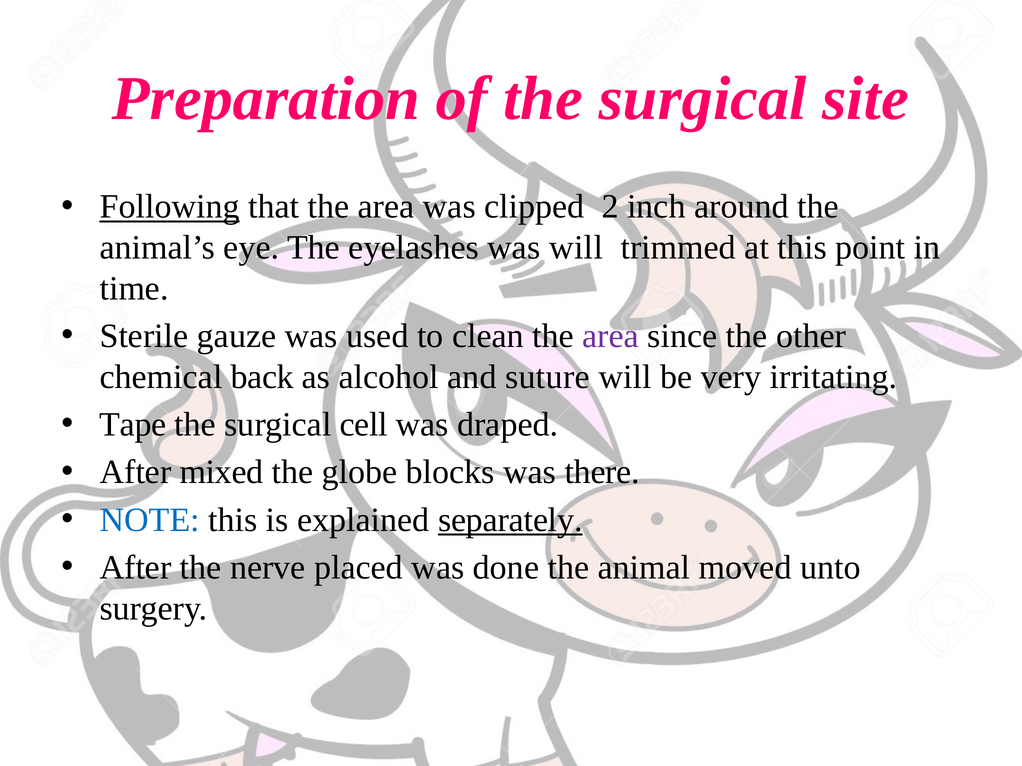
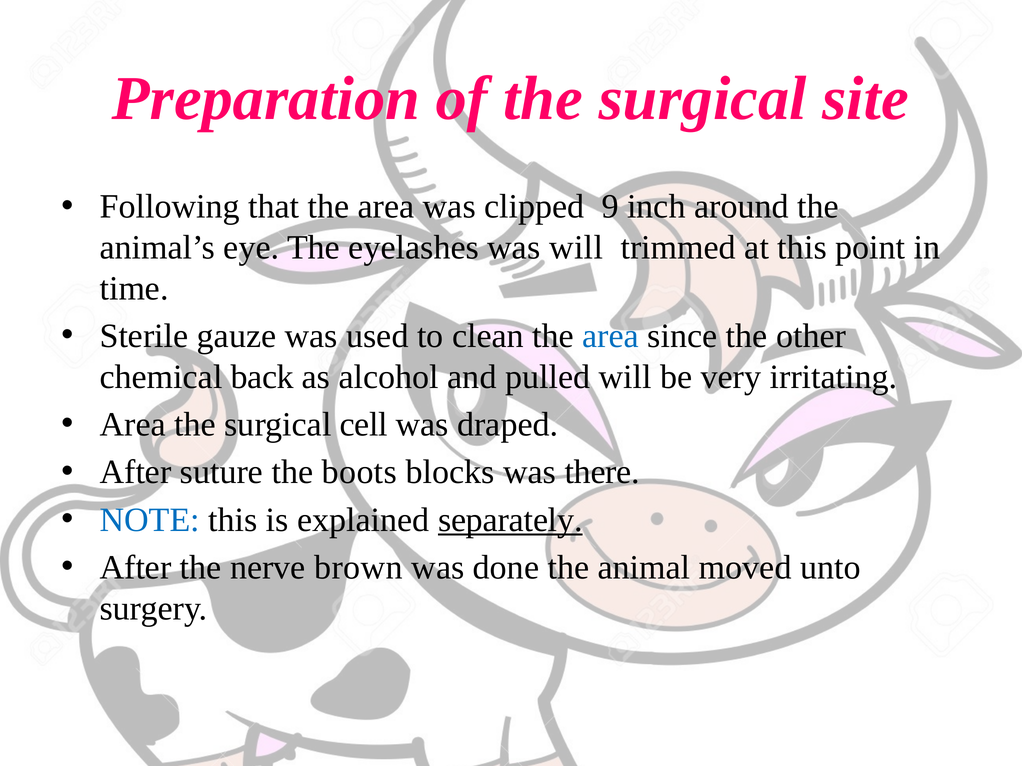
Following underline: present -> none (170, 207)
2: 2 -> 9 (610, 207)
area colour: purple -> blue (611, 336)
suture: suture -> pulled (548, 377)
Tape: Tape -> Area (133, 425)
mixed: mixed -> suture (221, 472)
globe: globe -> boots (359, 472)
placed: placed -> brown (358, 568)
